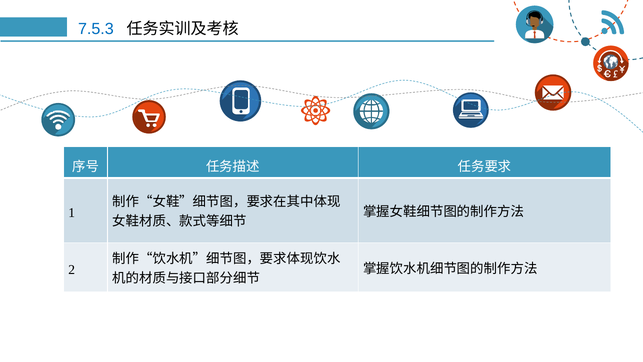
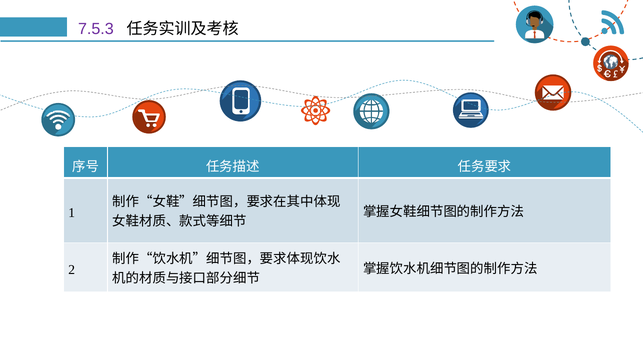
7.5.3 colour: blue -> purple (96, 29)
